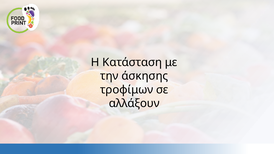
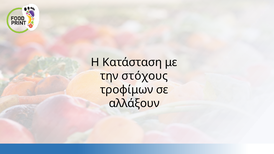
άσκησης: άσκησης -> στόχους (145, 76)
